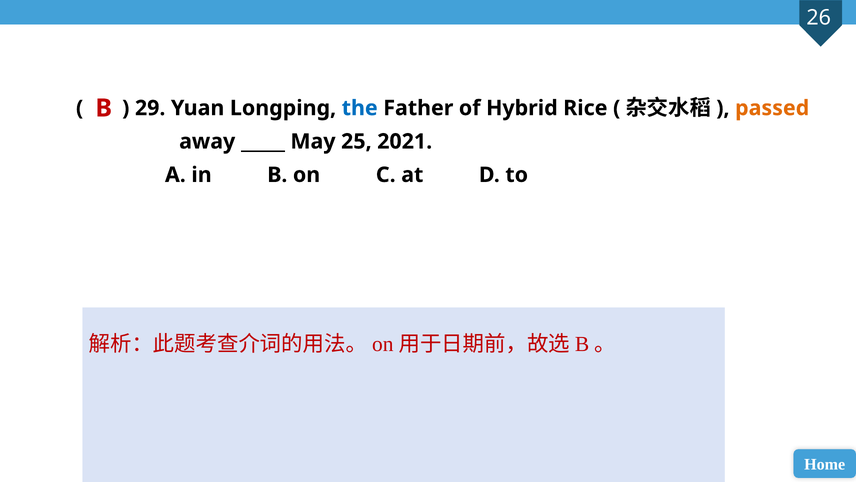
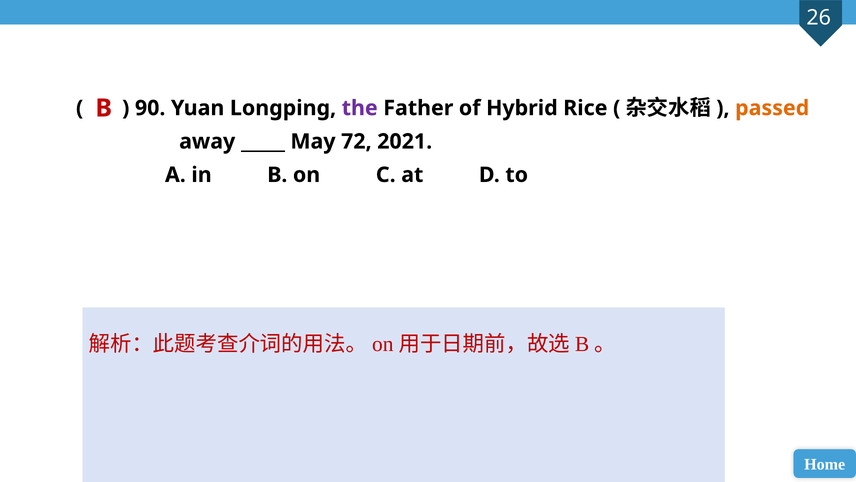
29: 29 -> 90 (150, 108)
the colour: blue -> purple (360, 108)
25: 25 -> 72 (356, 141)
